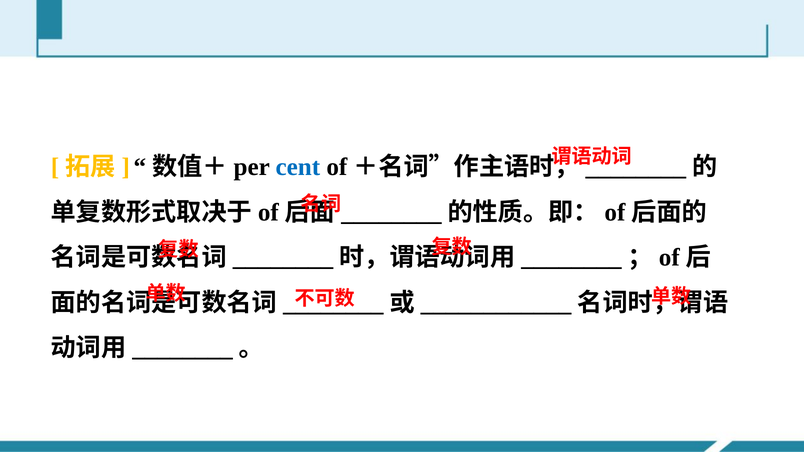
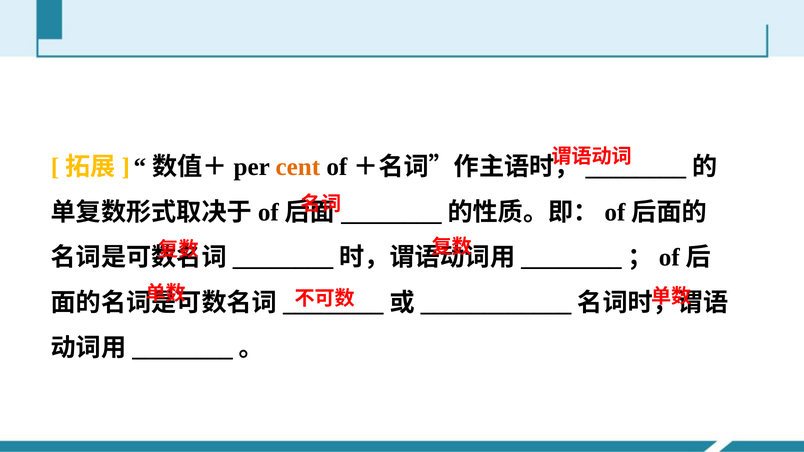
cent colour: blue -> orange (298, 167)
